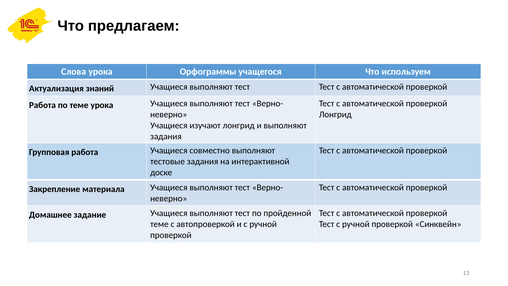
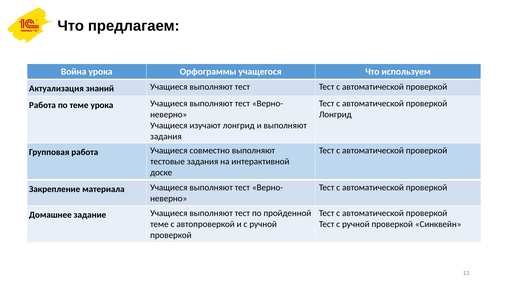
Слова: Слова -> Война (74, 72)
